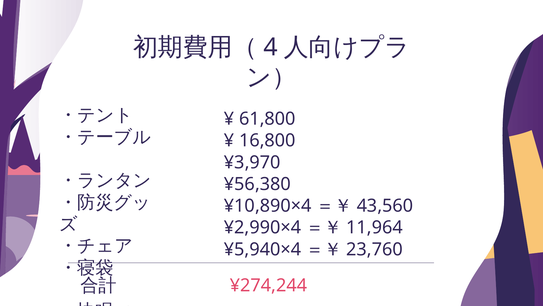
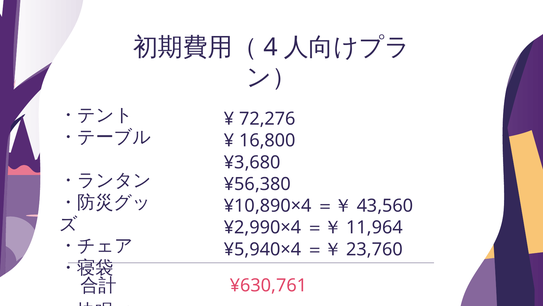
61,800: 61,800 -> 72,276 (267, 119)
¥3,970: ¥3,970 -> ¥3,680 (252, 162)
¥274,244: ¥274,244 -> ¥630,761 (268, 285)
